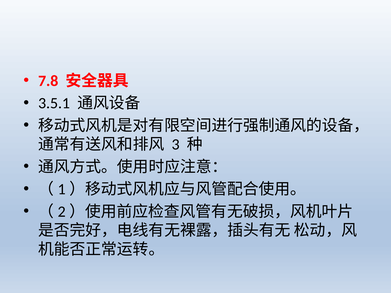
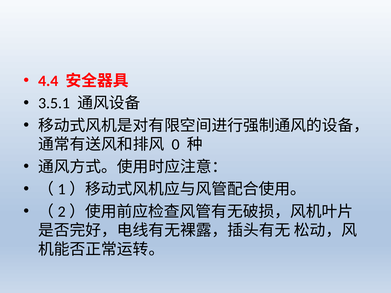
7.8: 7.8 -> 4.4 (48, 81)
3: 3 -> 0 (176, 145)
